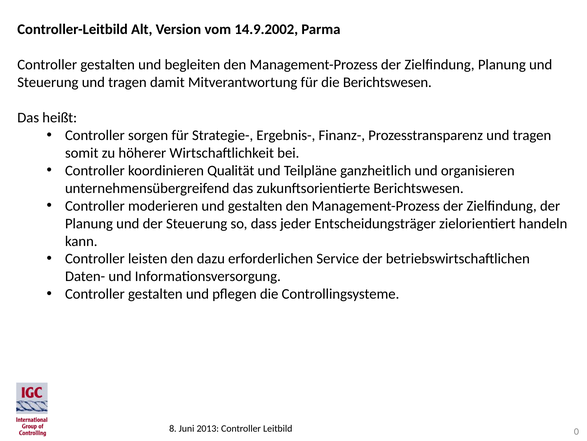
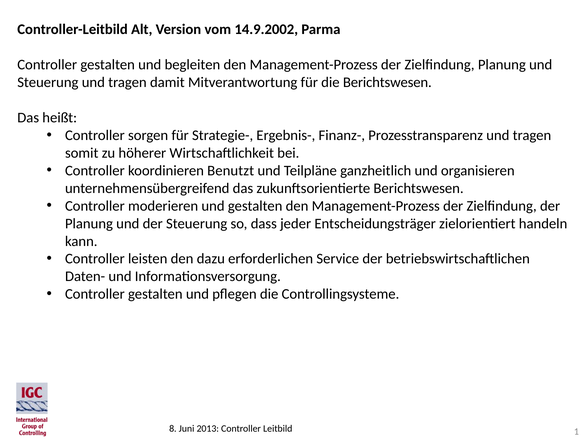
Qualität: Qualität -> Benutzt (231, 170)
0: 0 -> 1 (576, 431)
